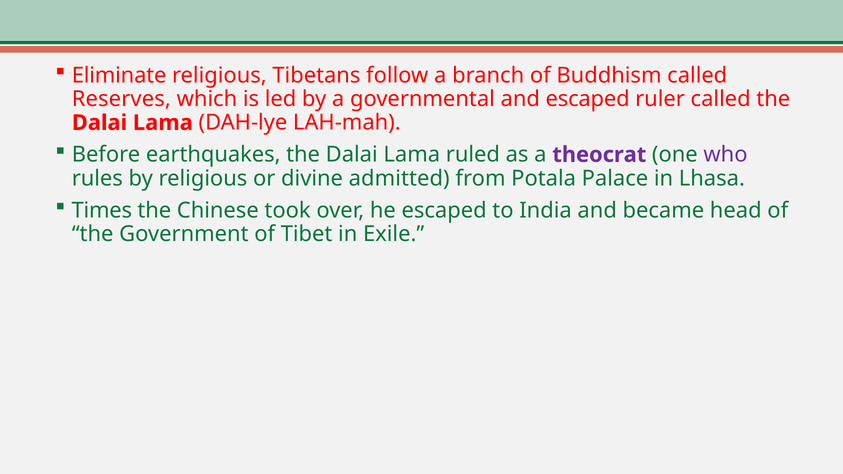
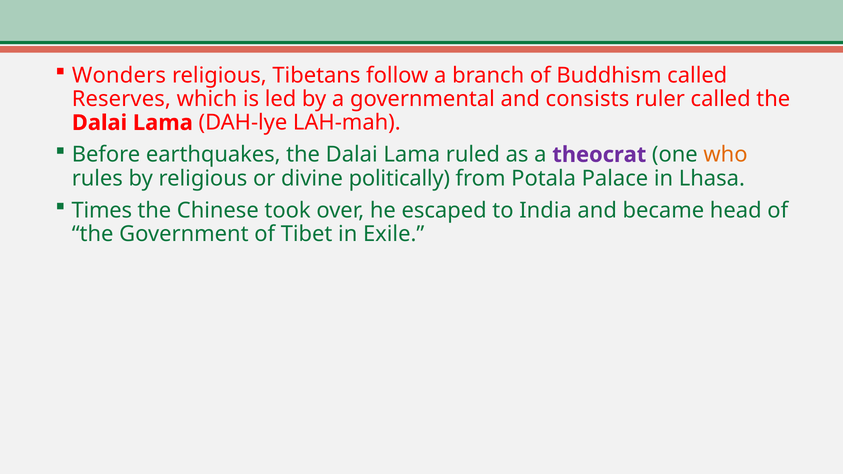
Eliminate: Eliminate -> Wonders (119, 75)
and escaped: escaped -> consists (587, 99)
who colour: purple -> orange (726, 155)
admitted: admitted -> politically (399, 178)
